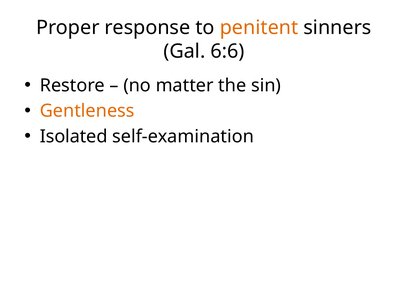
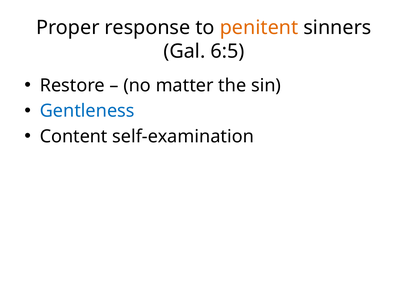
6:6: 6:6 -> 6:5 (228, 51)
Gentleness colour: orange -> blue (87, 111)
Isolated: Isolated -> Content (74, 136)
